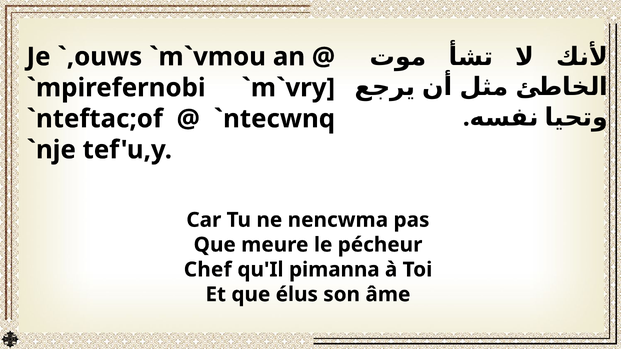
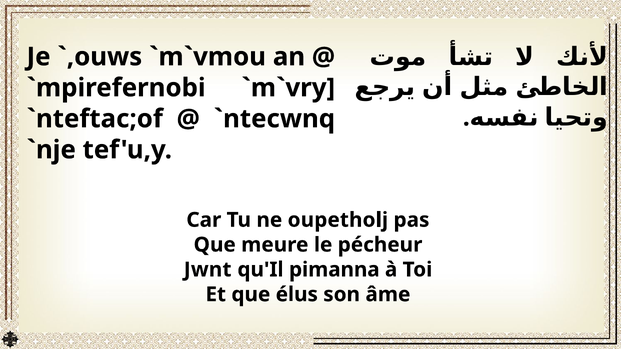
nencwma: nencwma -> oupetholj (338, 220)
Chef: Chef -> Jwnt (208, 270)
